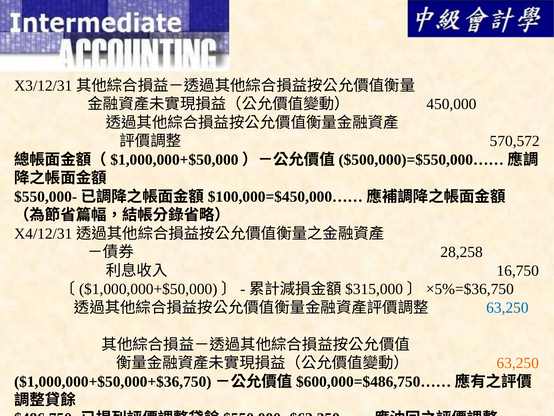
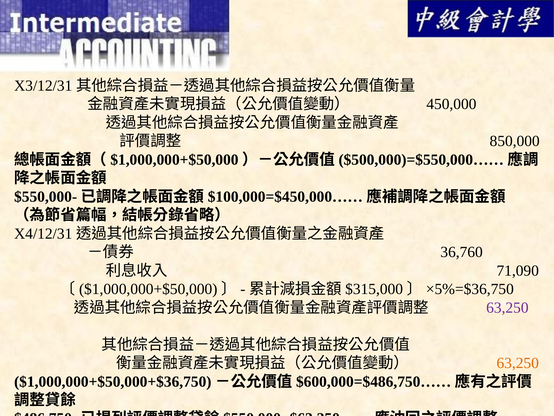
570,572: 570,572 -> 850,000 (515, 141)
28,258: 28,258 -> 36,760 (462, 252)
16,750: 16,750 -> 71,090 (518, 270)
63,250 colour: blue -> purple (507, 307)
